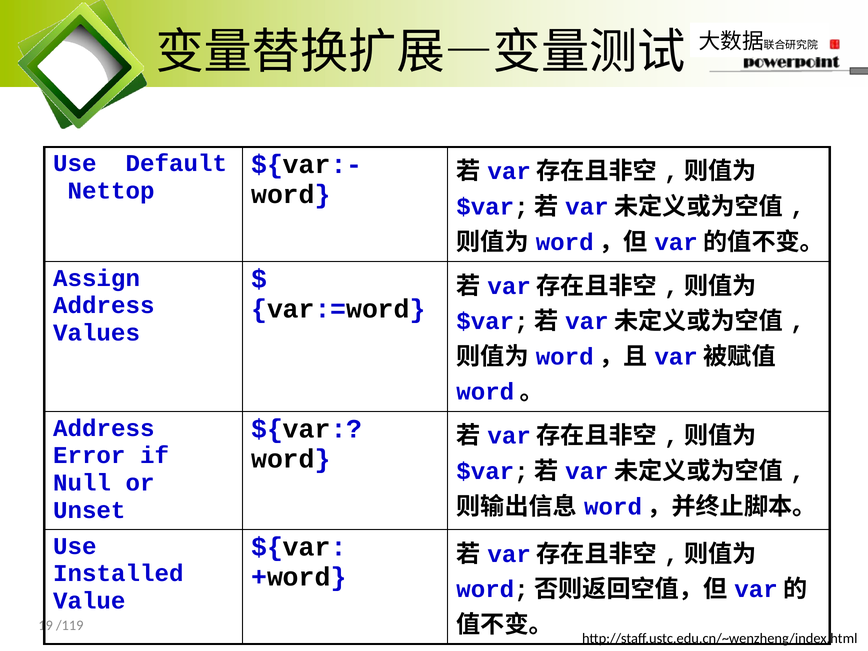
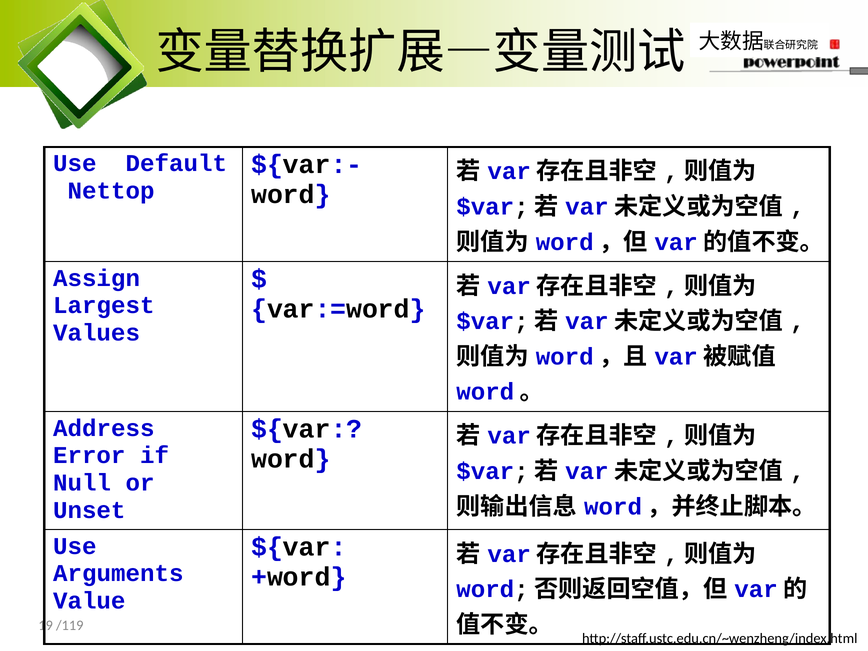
Address: Address -> Largest (104, 305)
Installed: Installed -> Arguments (118, 573)
